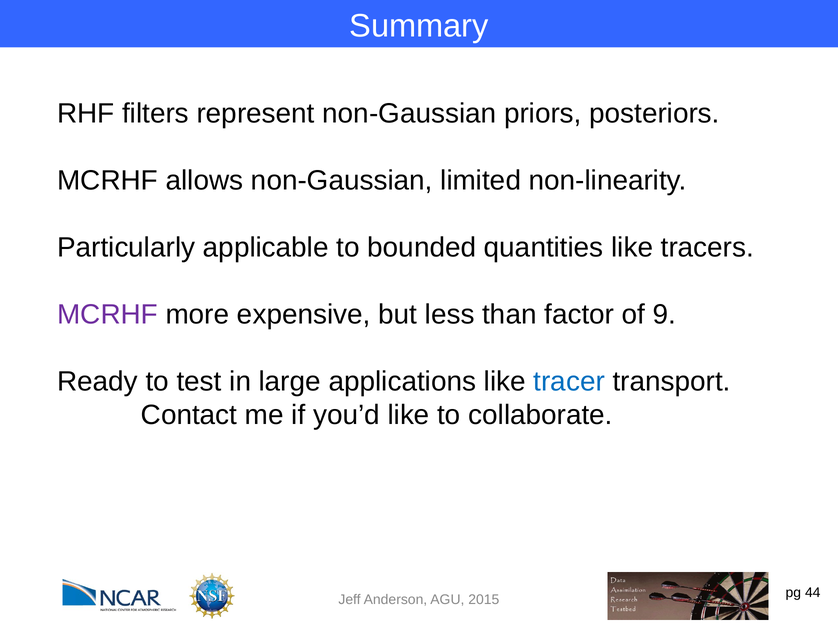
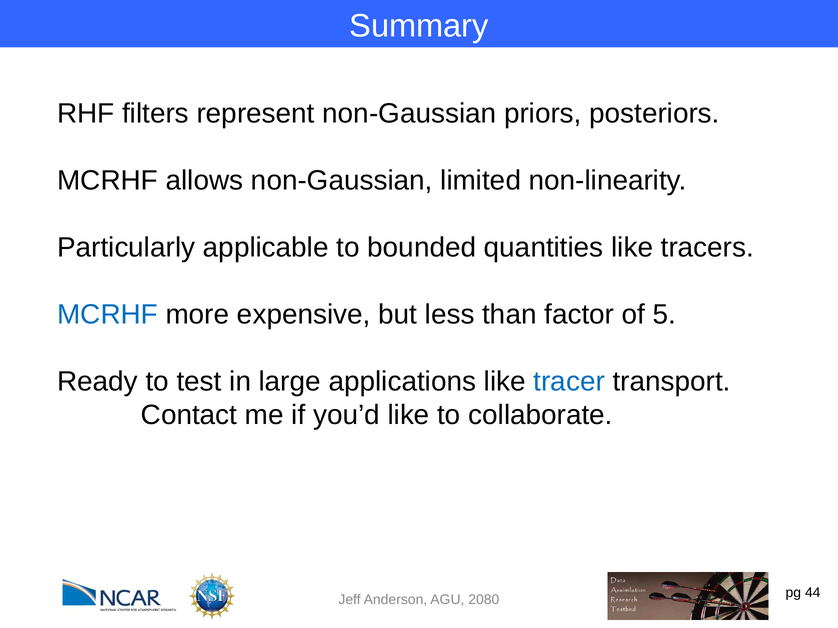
MCRHF colour: purple -> blue (107, 315)
9: 9 -> 5 (665, 315)
2015: 2015 -> 2080 (484, 600)
